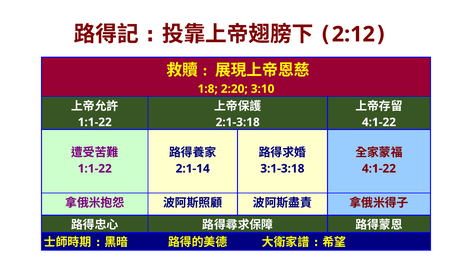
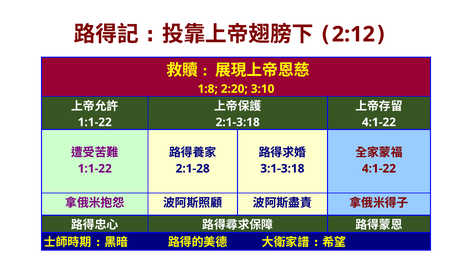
2:1-14: 2:1-14 -> 2:1-28 (193, 168)
